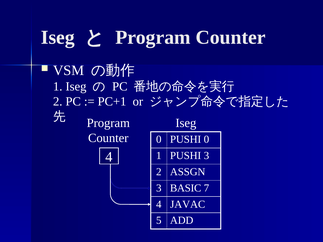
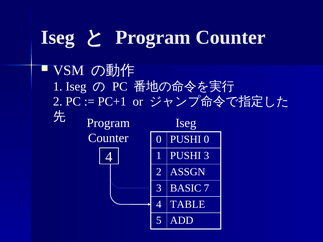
JAVAC: JAVAC -> TABLE (188, 204)
